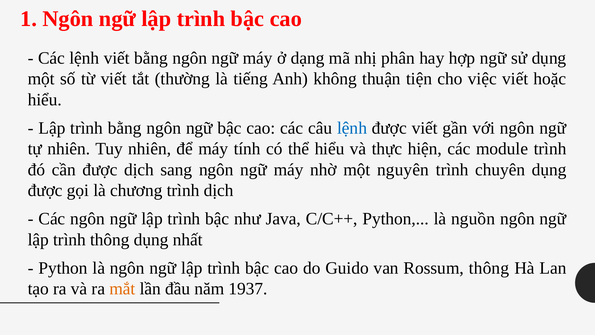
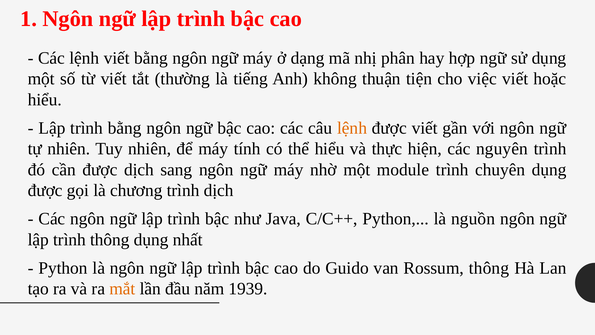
lệnh colour: blue -> orange (352, 128)
module: module -> nguyên (502, 149)
nguyên: nguyên -> module (403, 170)
1937: 1937 -> 1939 (248, 289)
